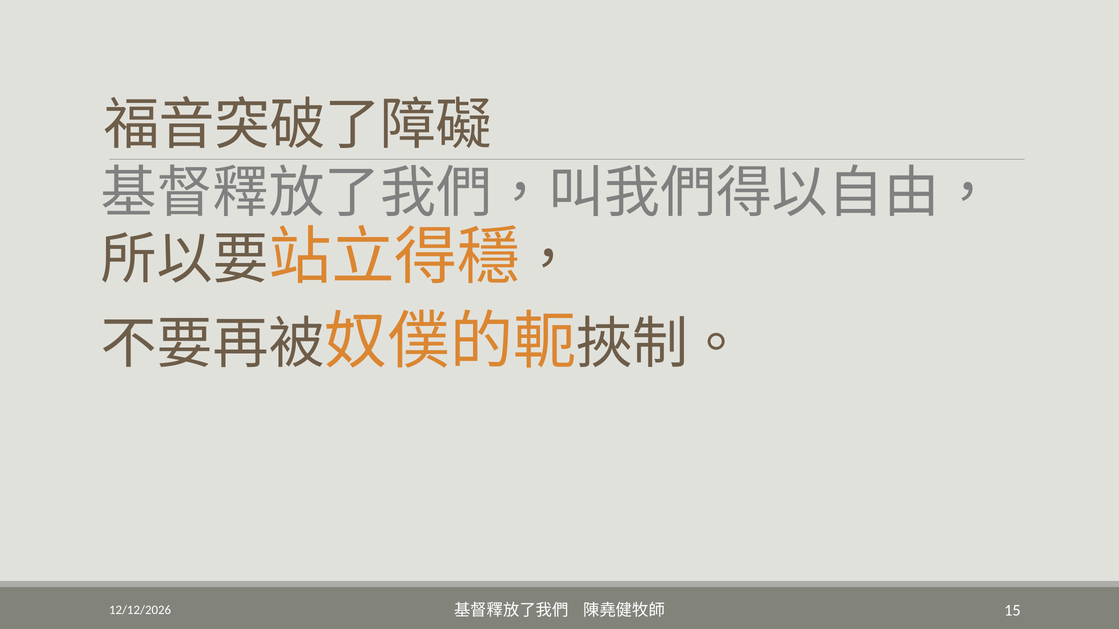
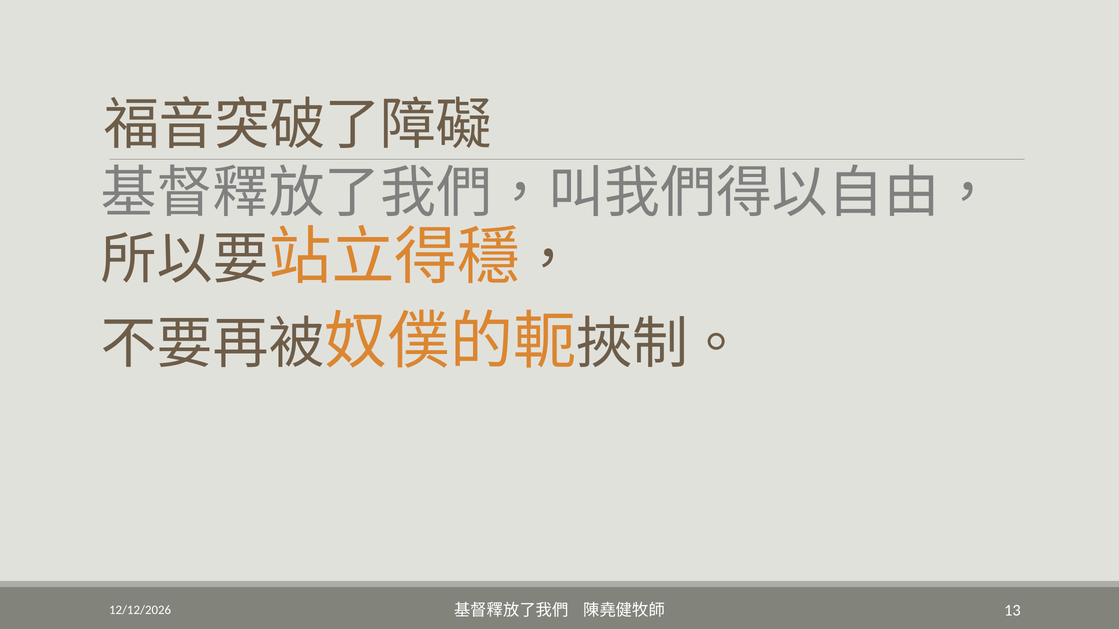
15: 15 -> 13 (1012, 611)
